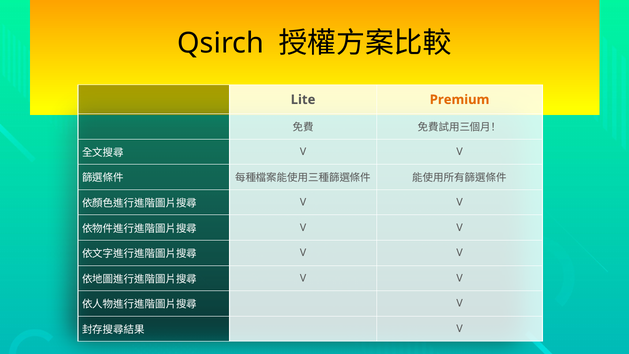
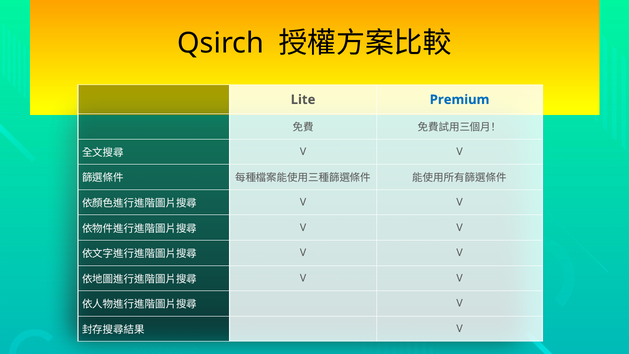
Premium colour: orange -> blue (460, 100)
